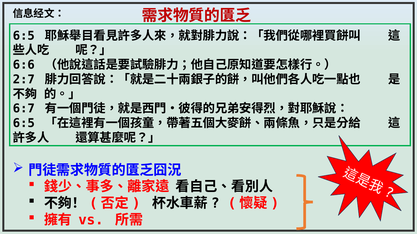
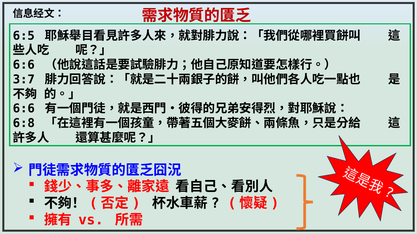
2:7: 2:7 -> 3:7 (24, 80)
6:7: 6:7 -> 6:6 (24, 109)
6:5: 6:5 -> 6:8 (24, 123)
